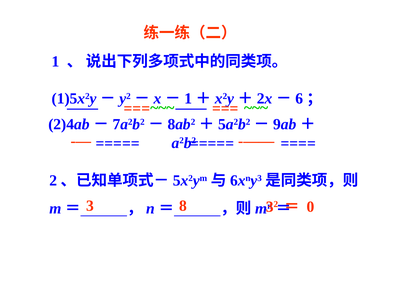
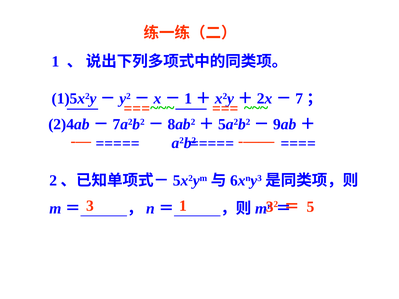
6: 6 -> 7 (299, 99)
3 8: 8 -> 1 (183, 206)
0: 0 -> 5 (311, 207)
